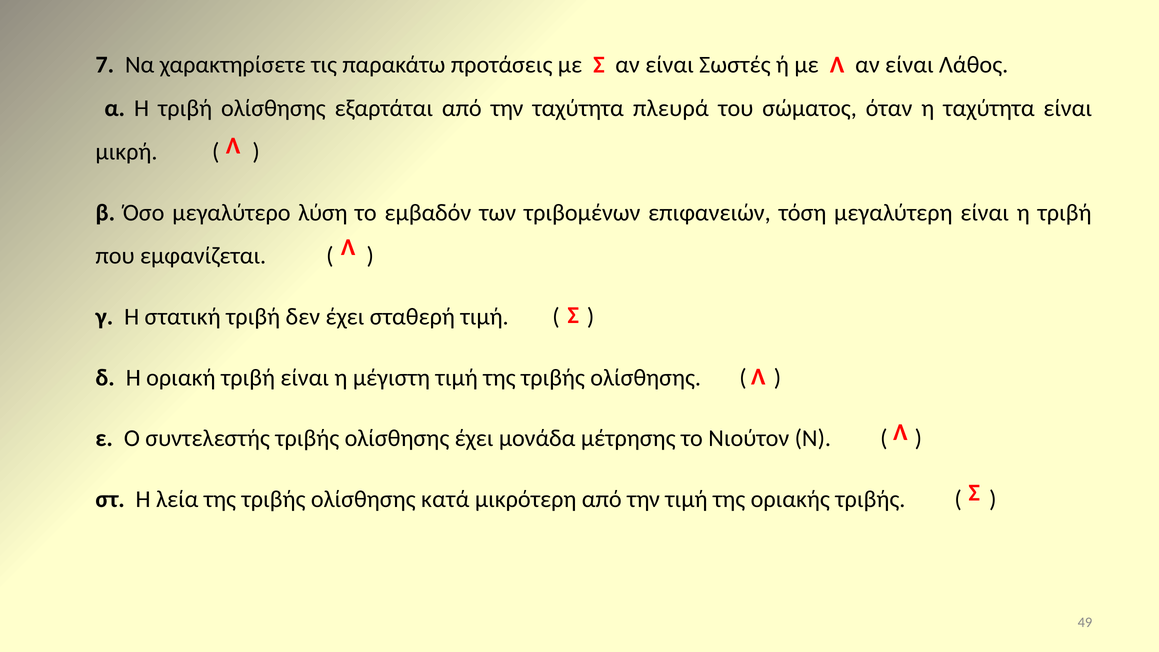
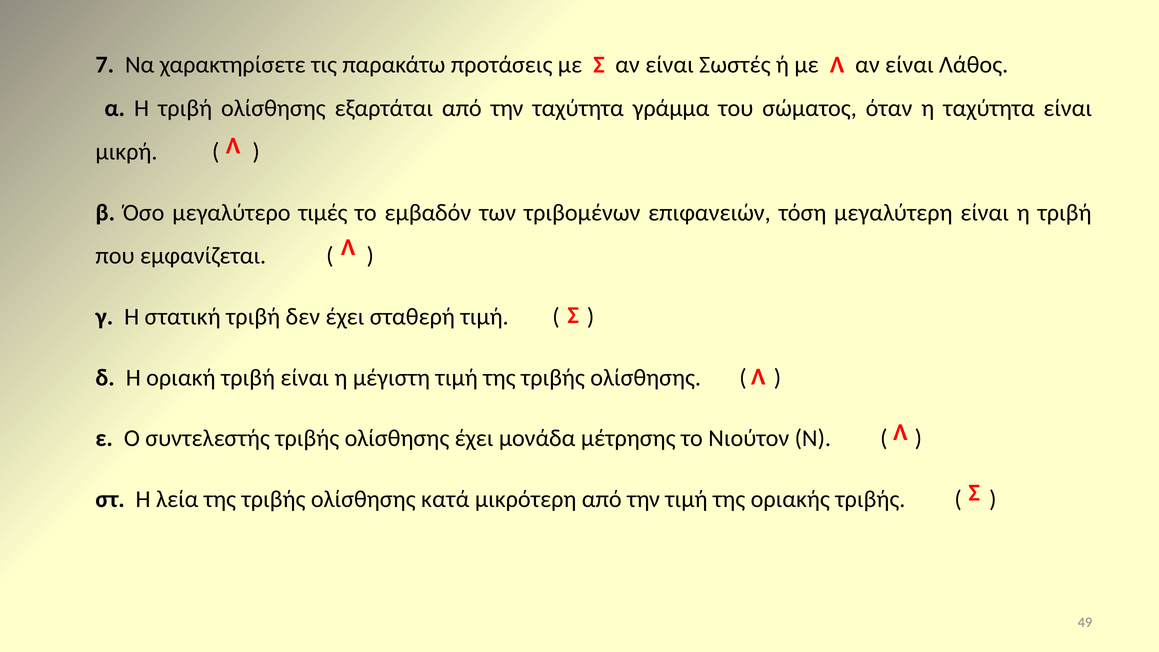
πλευρά: πλευρά -> γράμμα (671, 108)
λύση: λύση -> τιμές (323, 213)
